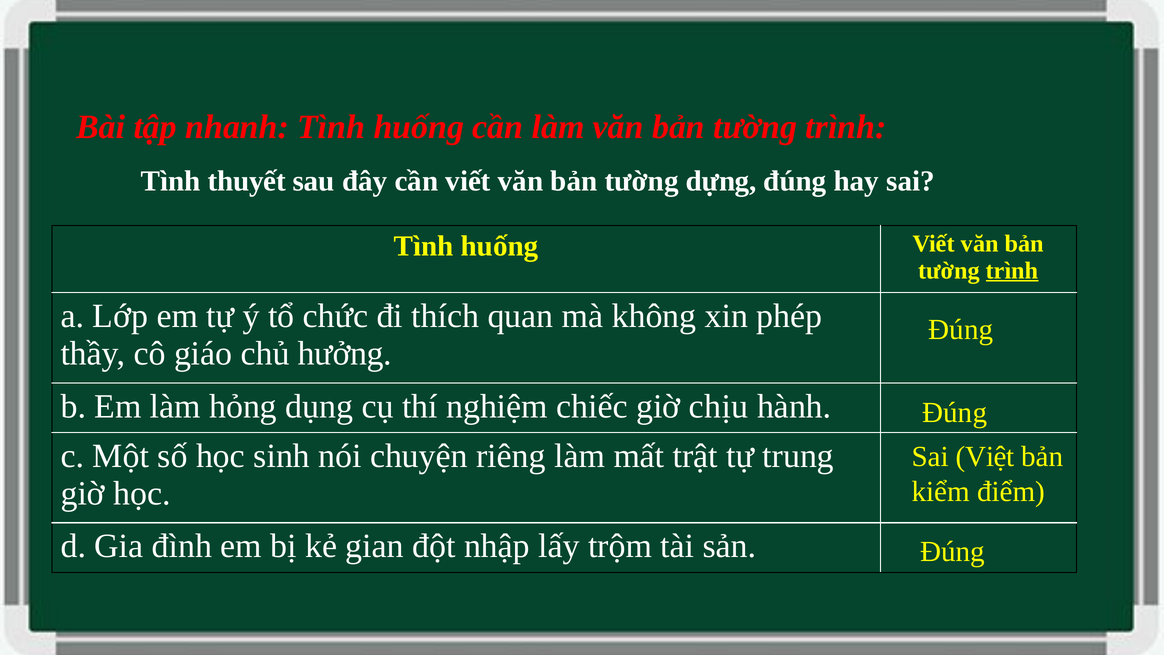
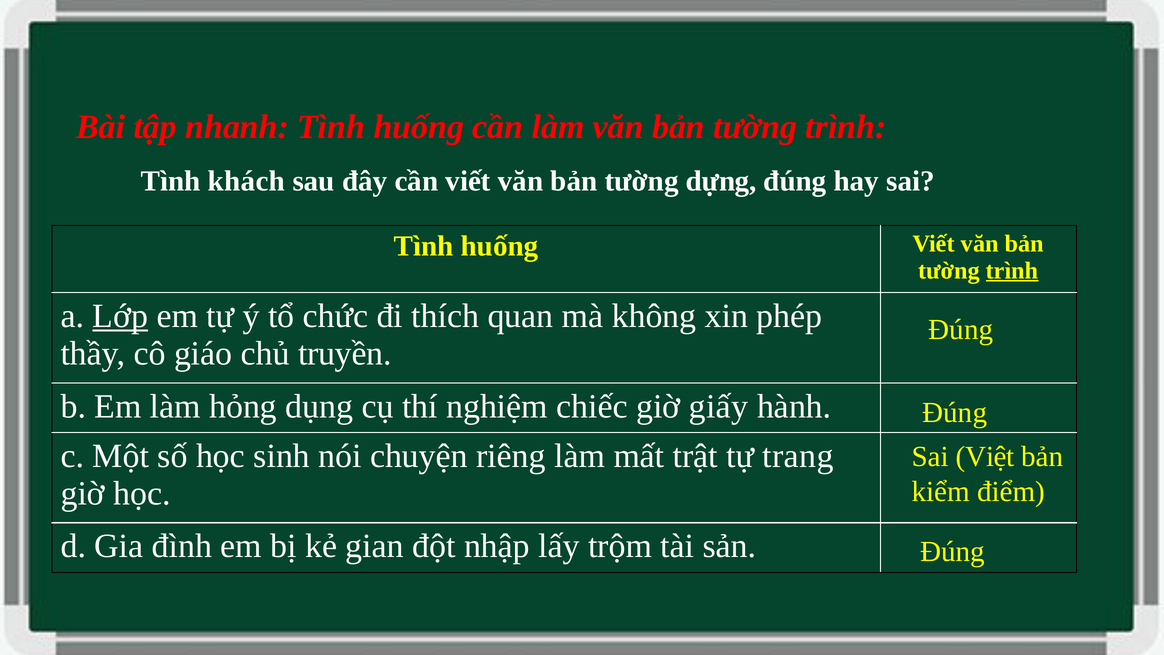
thuyết: thuyết -> khách (246, 181)
Lớp underline: none -> present (120, 316)
hưởng: hưởng -> truyền (345, 353)
chịu: chịu -> giấy (719, 406)
trung: trung -> trang (798, 456)
